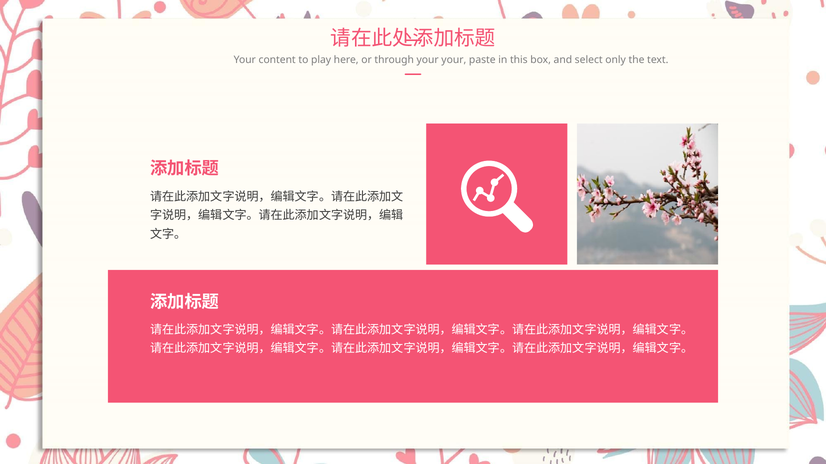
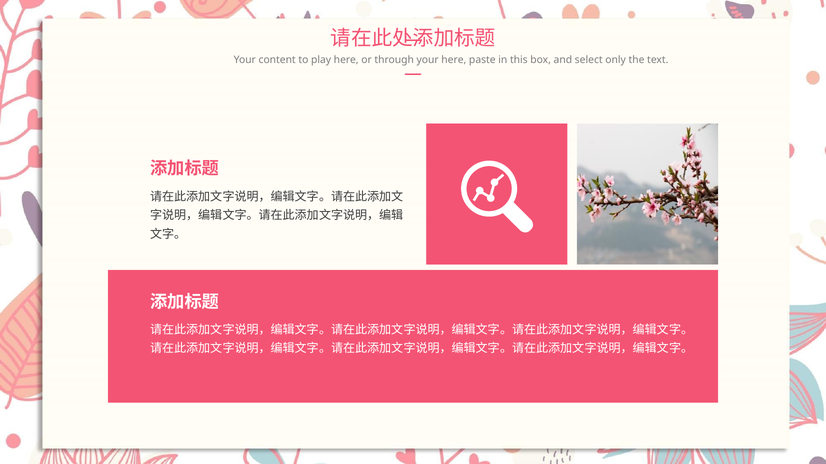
your your: your -> here (454, 60)
